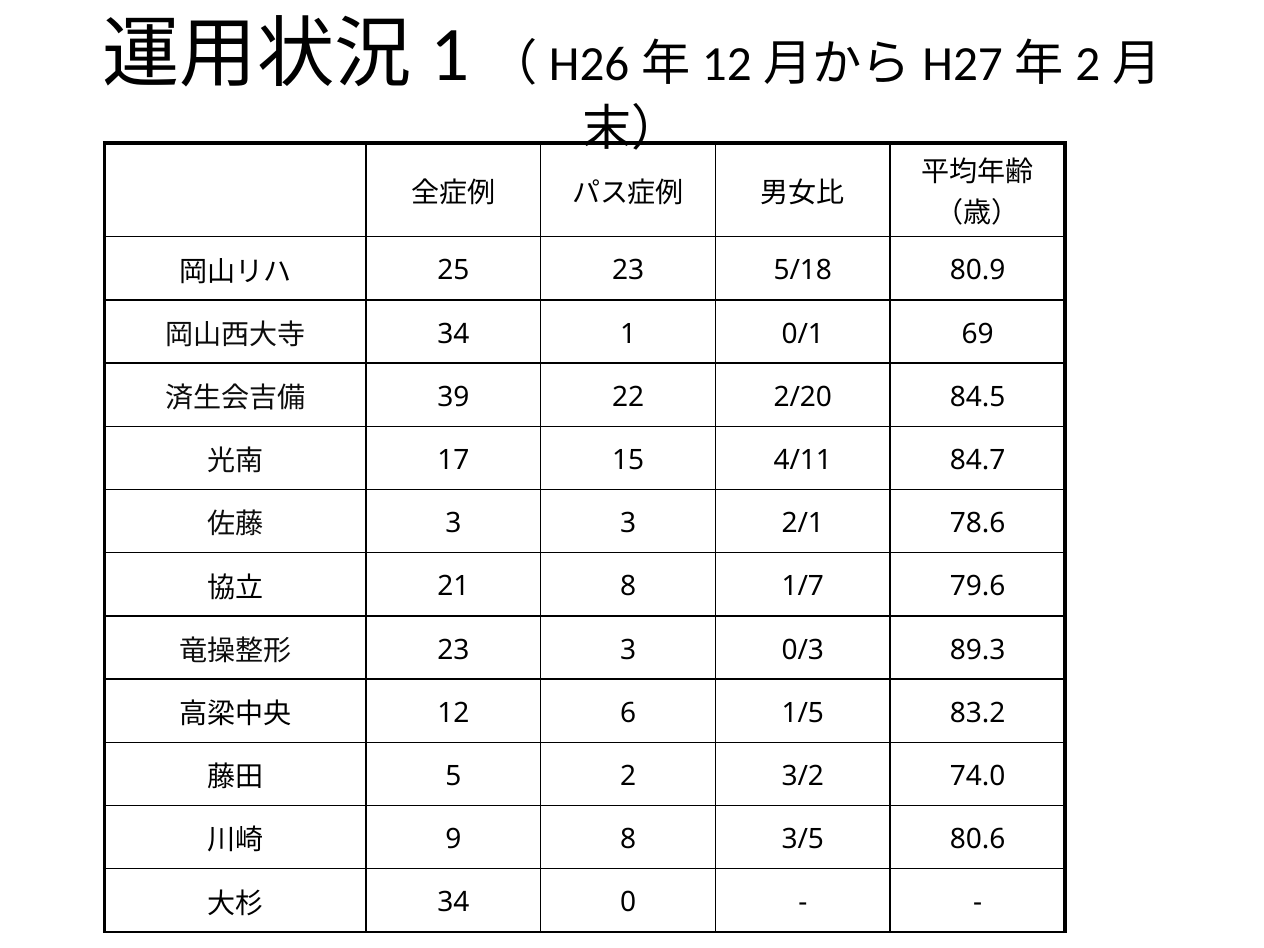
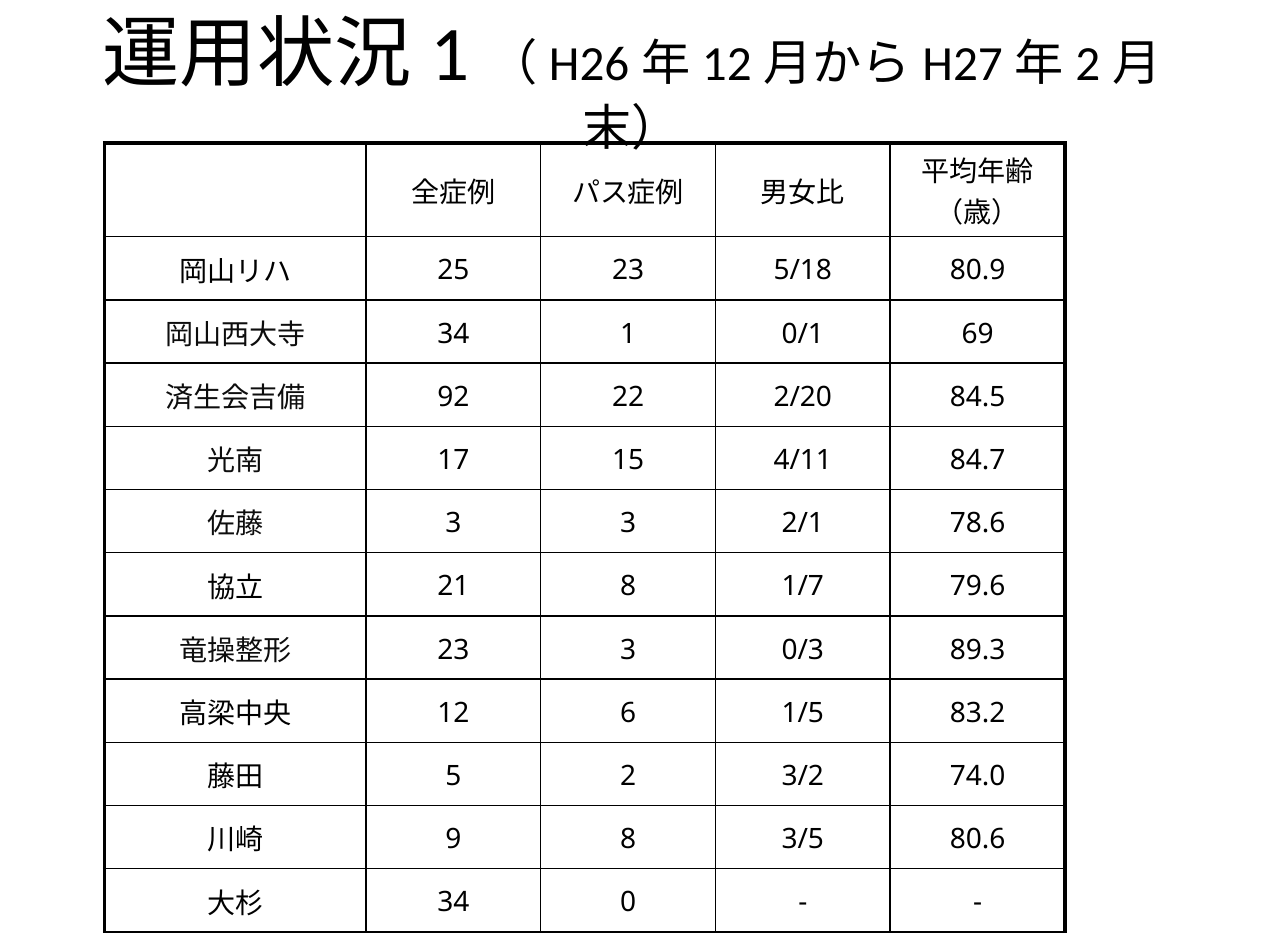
39: 39 -> 92 (453, 397)
